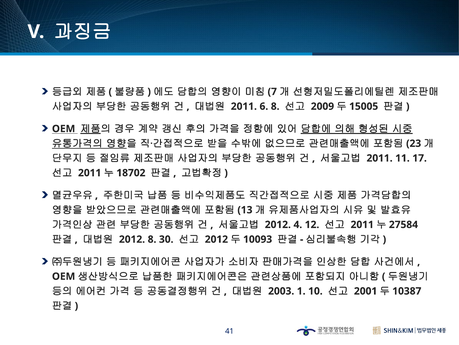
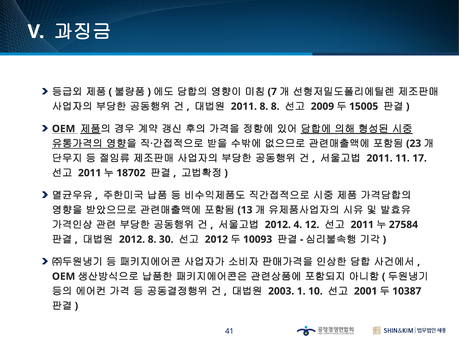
2011 6: 6 -> 8 (264, 106)
